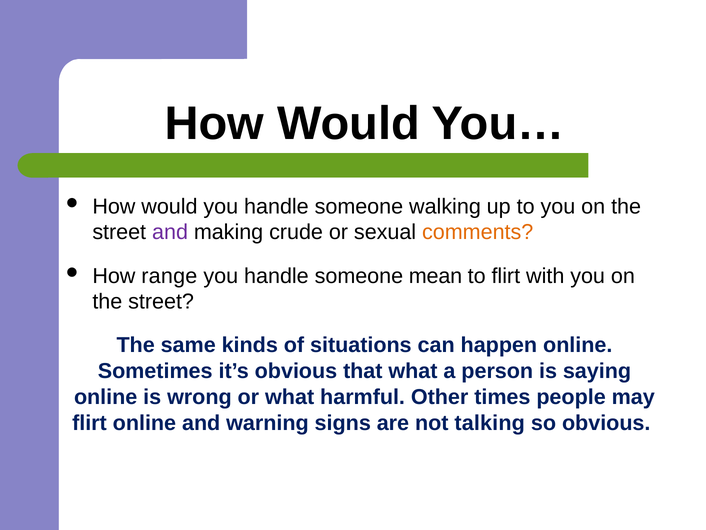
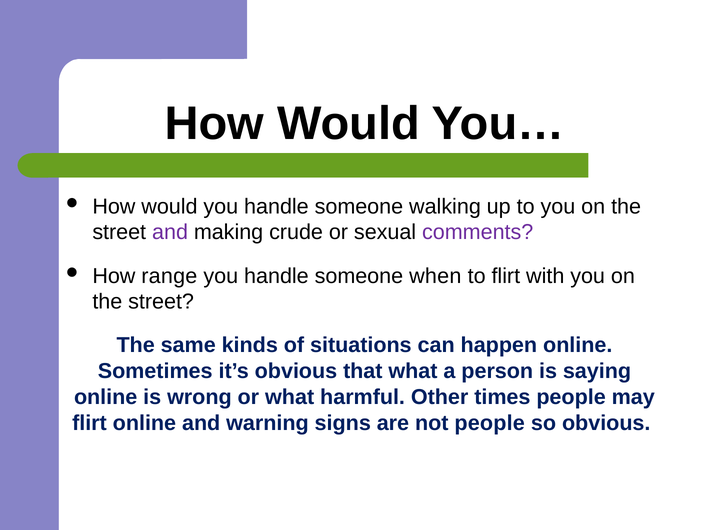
comments colour: orange -> purple (478, 232)
mean: mean -> when (435, 276)
not talking: talking -> people (490, 423)
